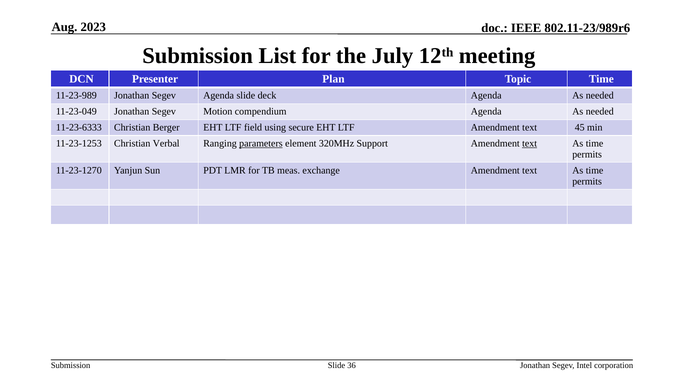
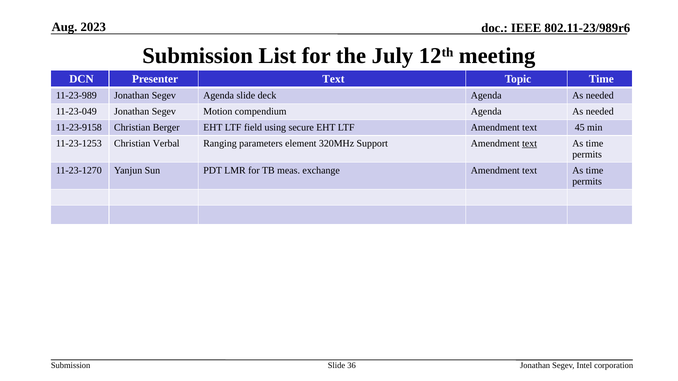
Presenter Plan: Plan -> Text (333, 79)
11-23-6333: 11-23-6333 -> 11-23-9158 (79, 128)
parameters underline: present -> none (261, 144)
